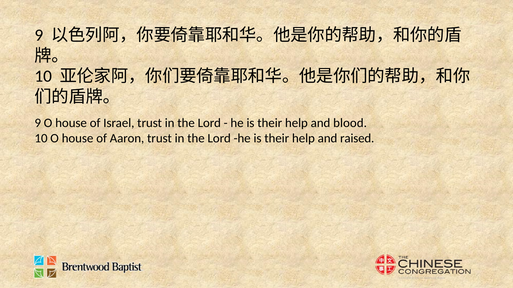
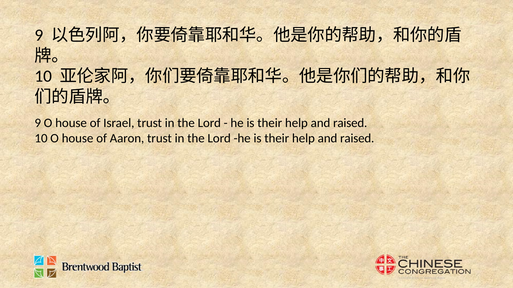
blood: blood -> raised (350, 123)
